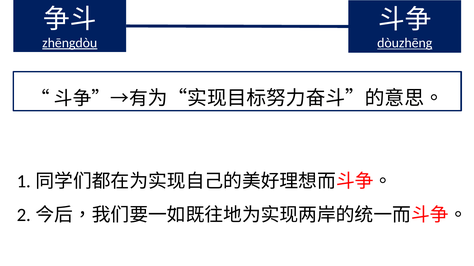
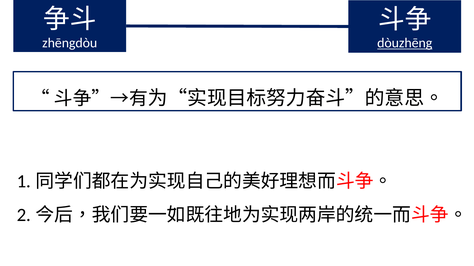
zhēngdòu underline: present -> none (70, 43)
